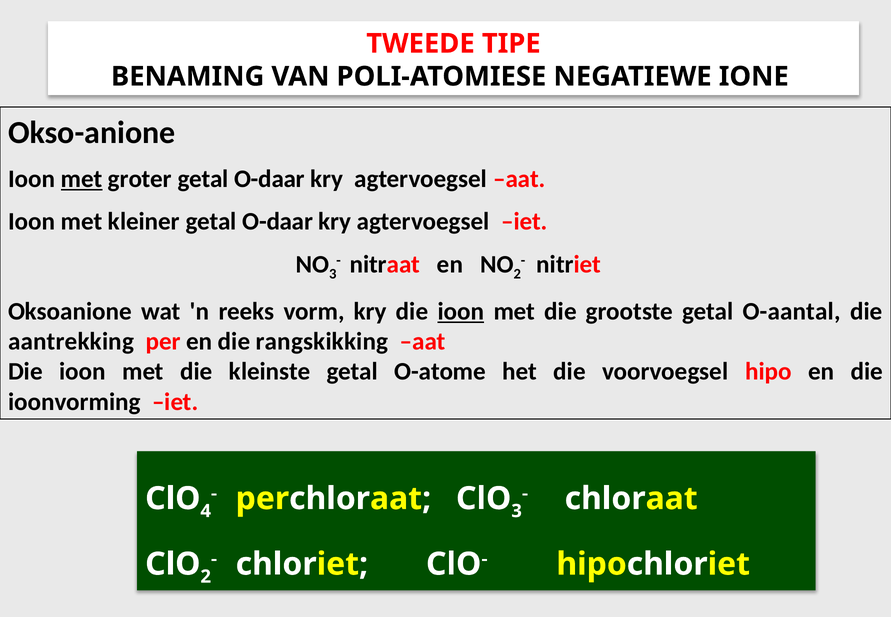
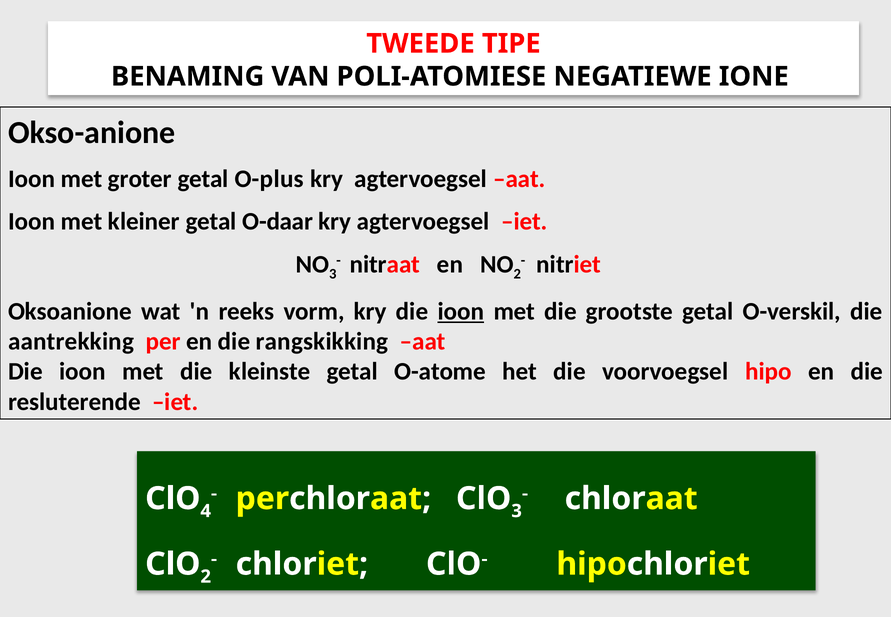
met underline: present -> none (82, 179)
groter getal O-daar: O-daar -> O-plus (269, 179)
O-aantal: O-aantal -> O-verskil (792, 311)
ioonvorming: ioonvorming -> resluterende (74, 402)
